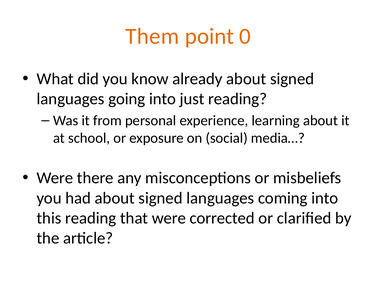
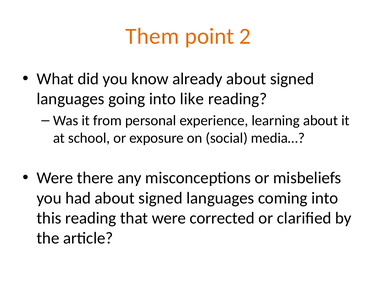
0: 0 -> 2 (245, 36)
just: just -> like (192, 99)
